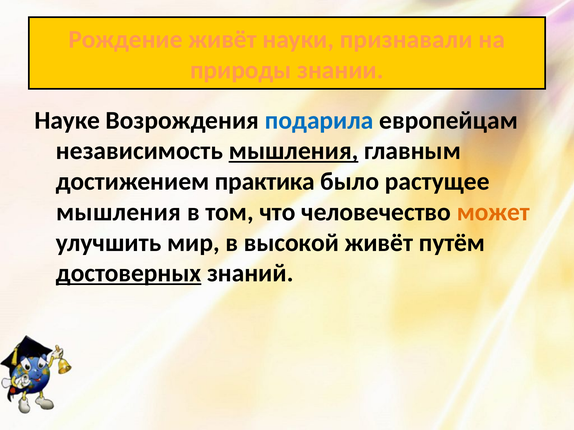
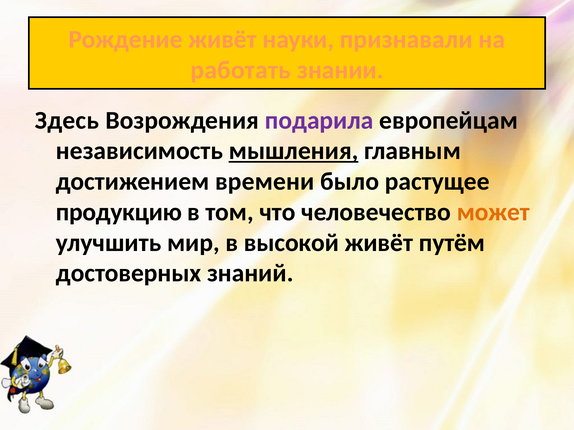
природы: природы -> работать (241, 70)
Науке: Науке -> Здесь (67, 120)
подарила colour: blue -> purple (319, 120)
практика: практика -> времени (265, 182)
мышления: мышления -> продукцию (119, 212)
достоверных underline: present -> none (129, 274)
